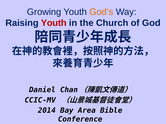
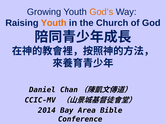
Youth colour: red -> orange (54, 23)
